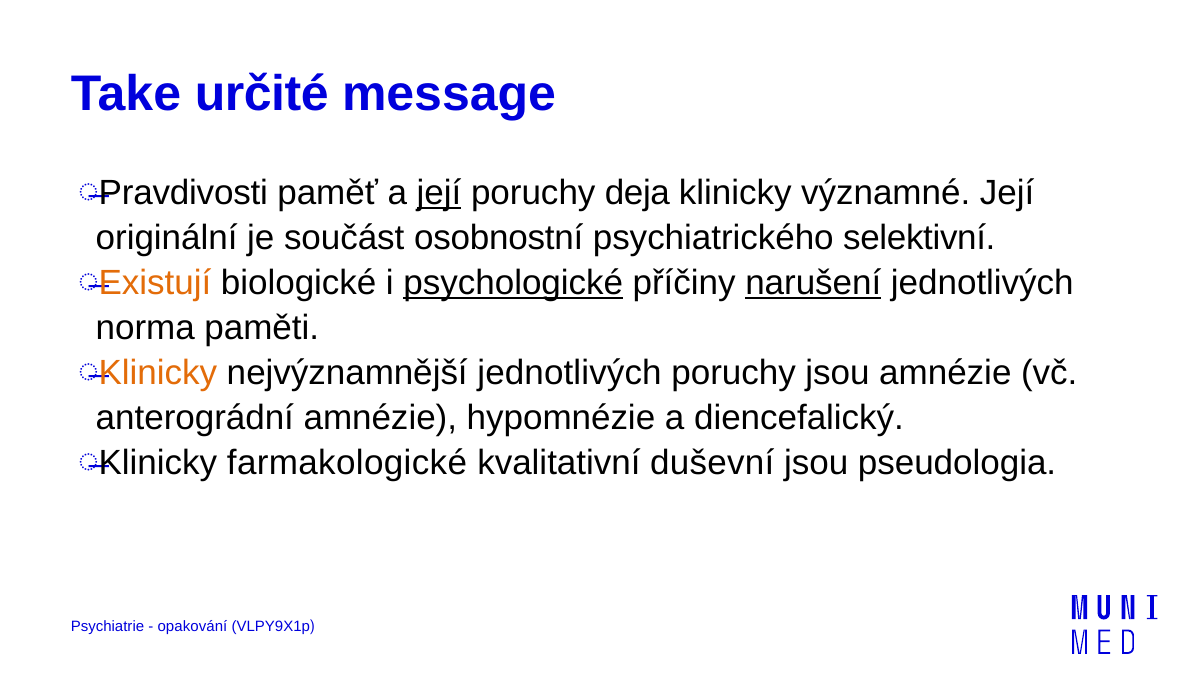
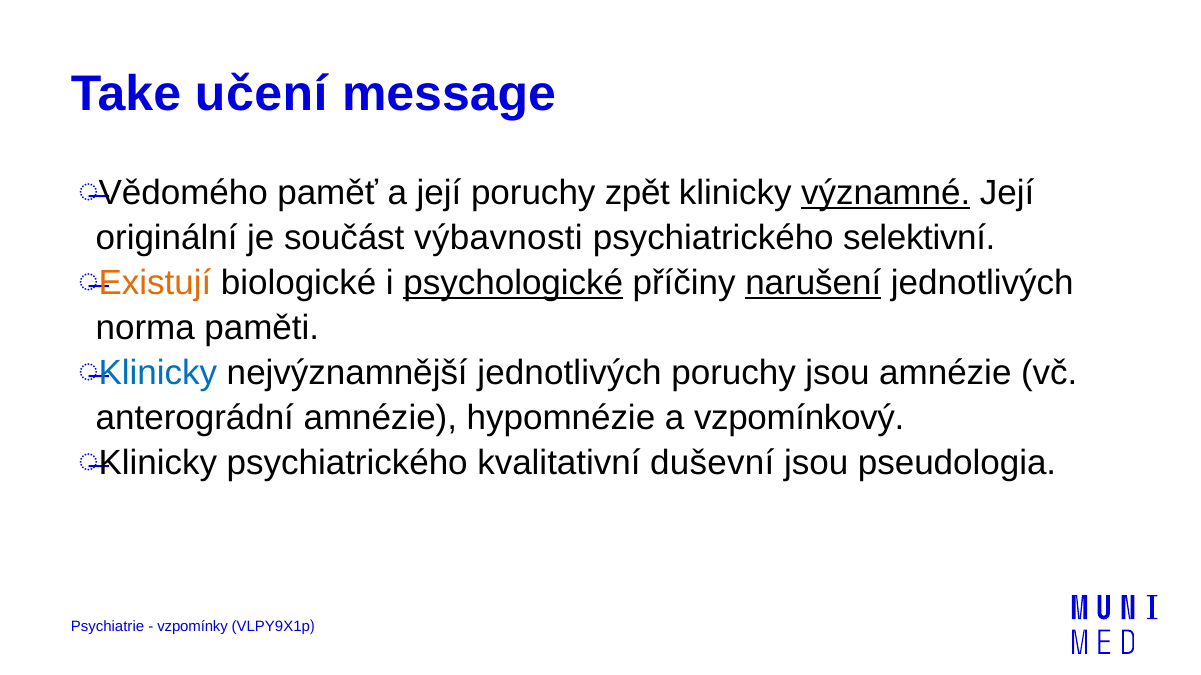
určité: určité -> učení (261, 94)
Pravdivosti: Pravdivosti -> Vědomého (183, 193)
její underline: present -> none (439, 193)
deja: deja -> zpět (637, 193)
významné underline: none -> present (886, 193)
osobnostní: osobnostní -> výbavnosti (498, 238)
Klinicky colour: orange -> blue (158, 373)
diencefalický: diencefalický -> vzpomínkový (799, 418)
Klinicky farmakologické: farmakologické -> psychiatrického (347, 463)
opakování: opakování -> vzpomínky (193, 627)
